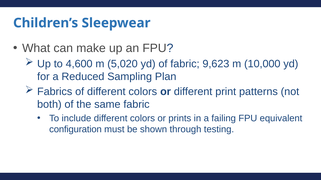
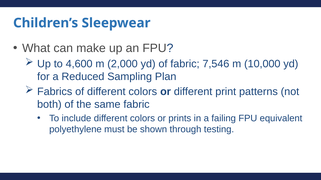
5,020: 5,020 -> 2,000 (123, 64)
9,623: 9,623 -> 7,546 (216, 64)
configuration: configuration -> polyethylene (75, 130)
